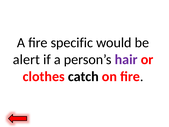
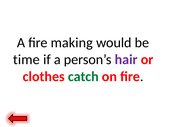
specific: specific -> making (72, 43)
alert: alert -> time (26, 59)
catch colour: black -> green (83, 76)
